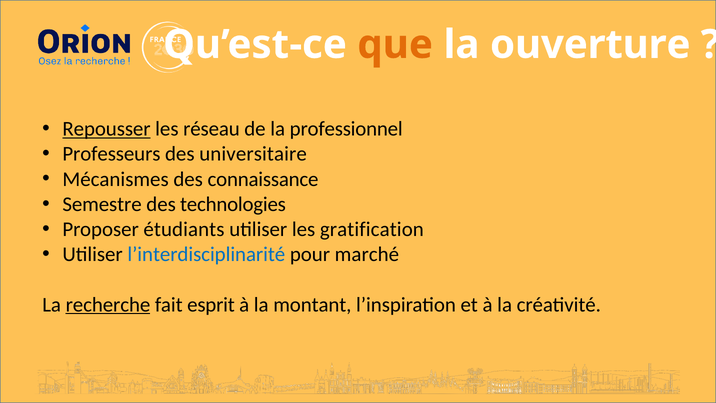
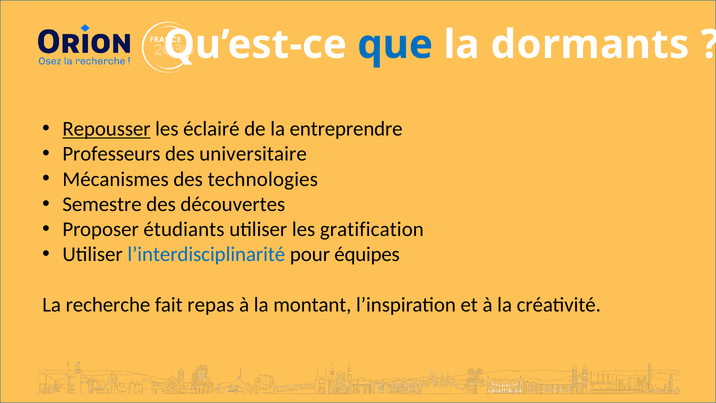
que colour: orange -> blue (395, 45)
ouverture: ouverture -> dormants (590, 45)
réseau: réseau -> éclairé (211, 129)
professionnel: professionnel -> entreprendre (346, 129)
connaissance: connaissance -> technologies (263, 179)
technologies: technologies -> découvertes (233, 204)
marché: marché -> équipes (367, 254)
recherche underline: present -> none (108, 304)
esprit: esprit -> repas (211, 304)
